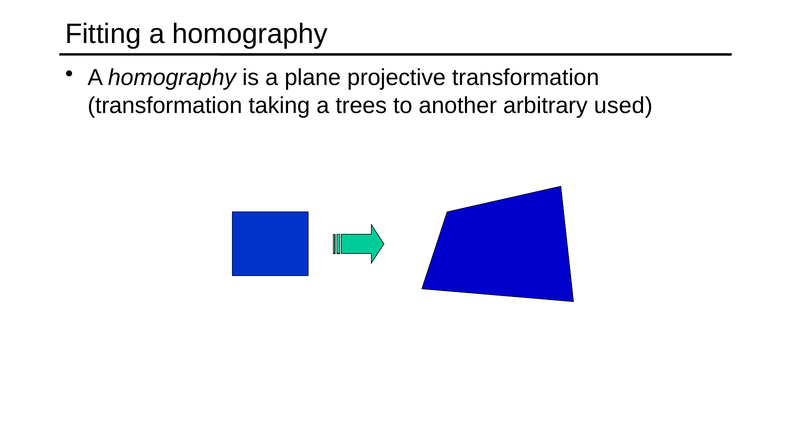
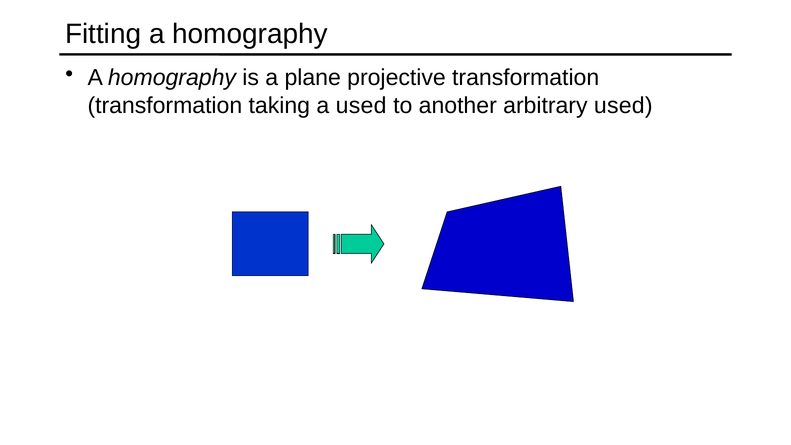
a trees: trees -> used (361, 105)
